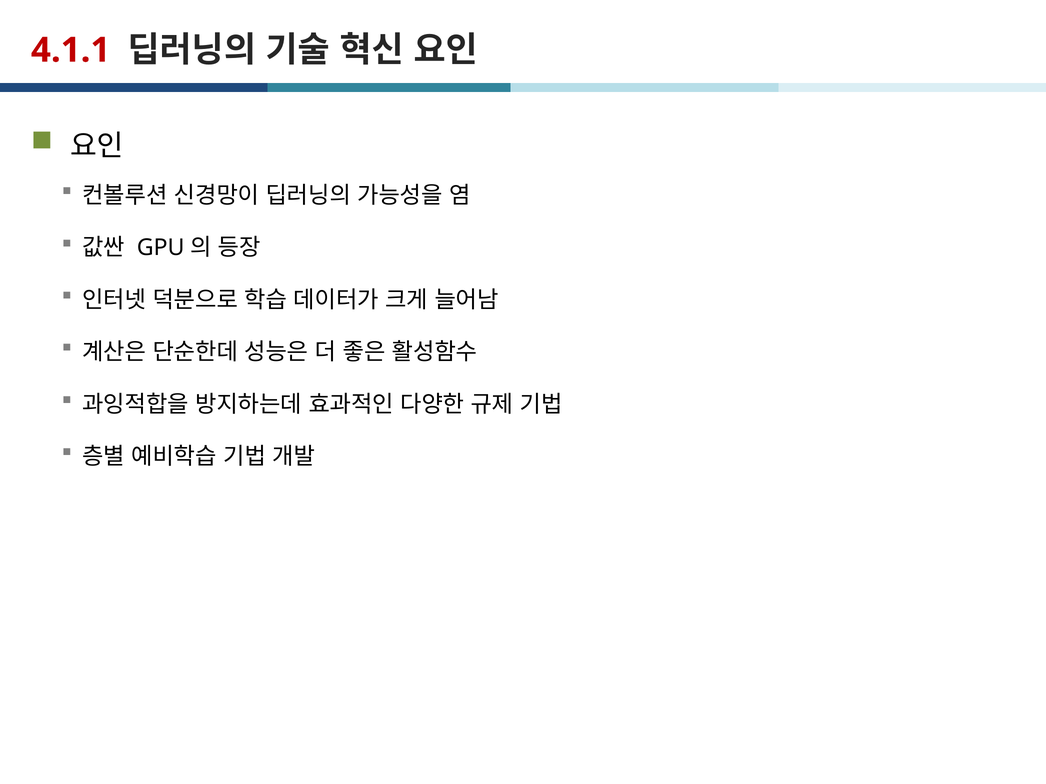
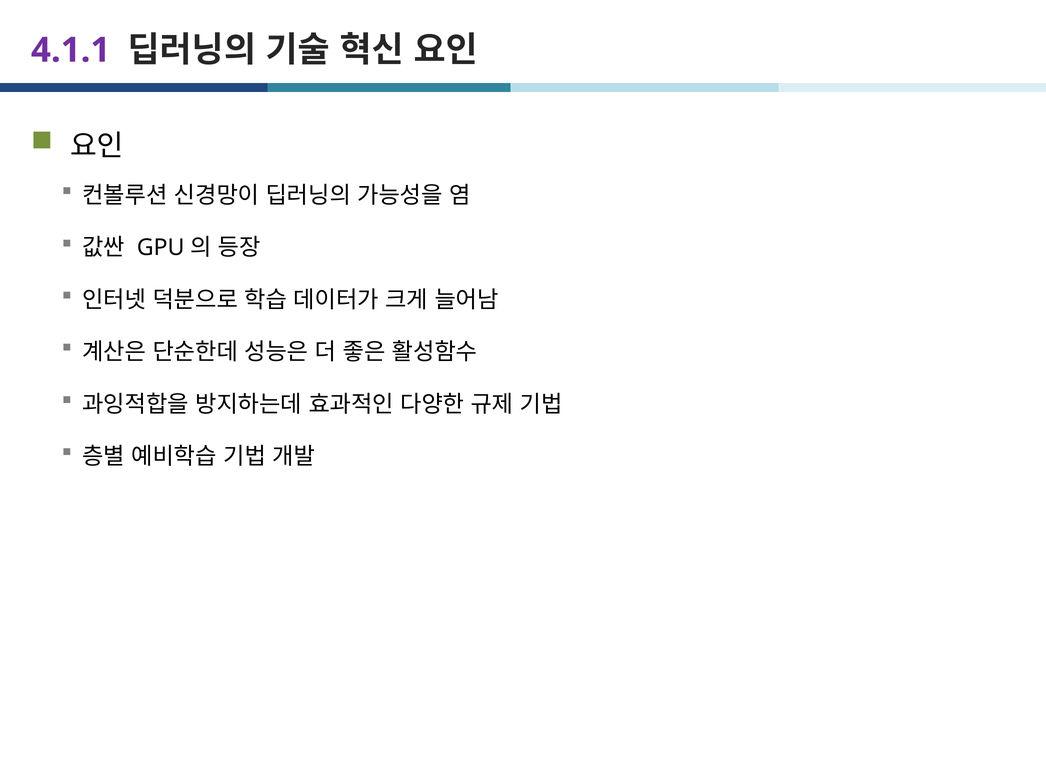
4.1.1 colour: red -> purple (71, 50)
